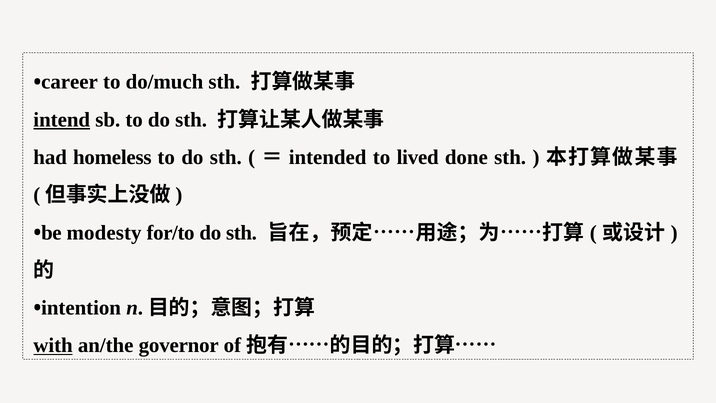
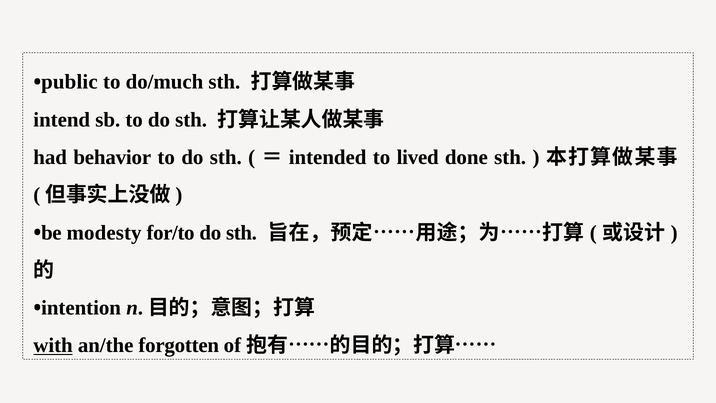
career: career -> public (69, 82)
intend underline: present -> none (62, 120)
homeless: homeless -> behavior (112, 157)
governor: governor -> forgotten (179, 345)
